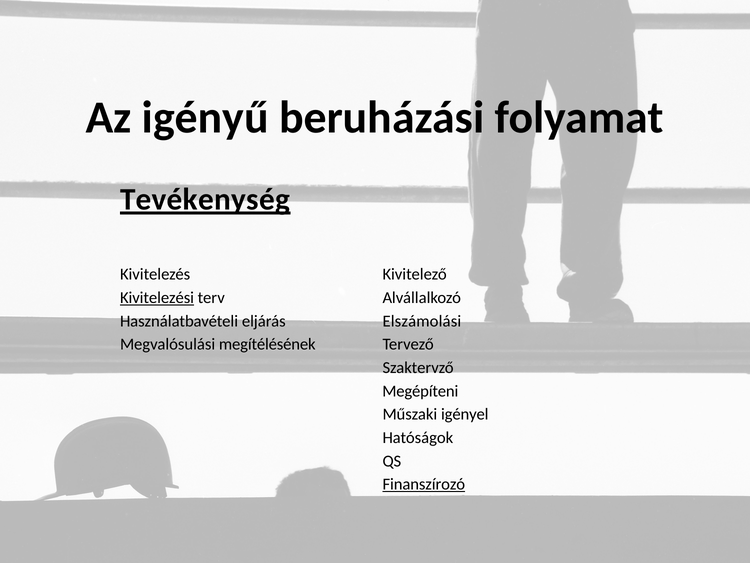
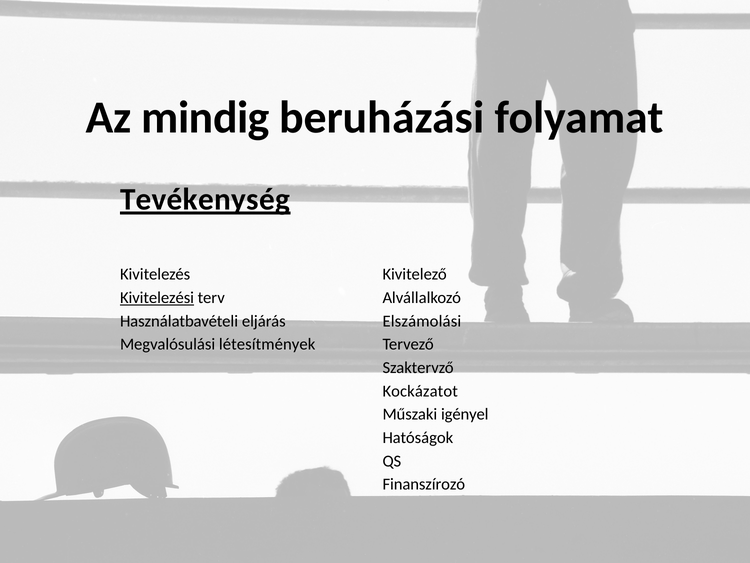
igényű: igényű -> mindig (205, 118)
megítélésének: megítélésének -> létesítmények (267, 344)
Megépíteni: Megépíteni -> Kockázatot (420, 391)
Finanszírozó underline: present -> none (424, 484)
